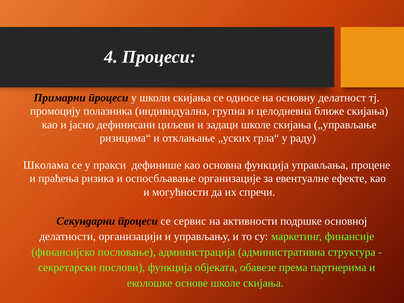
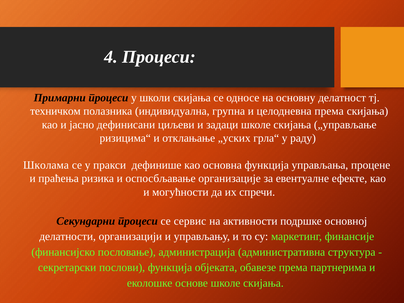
промоцију: промоцију -> техничком (55, 111)
целодневна ближе: ближе -> према (329, 111)
